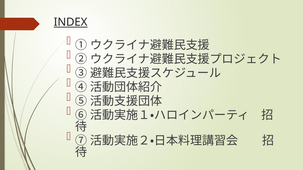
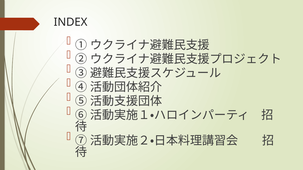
INDEX underline: present -> none (71, 22)
